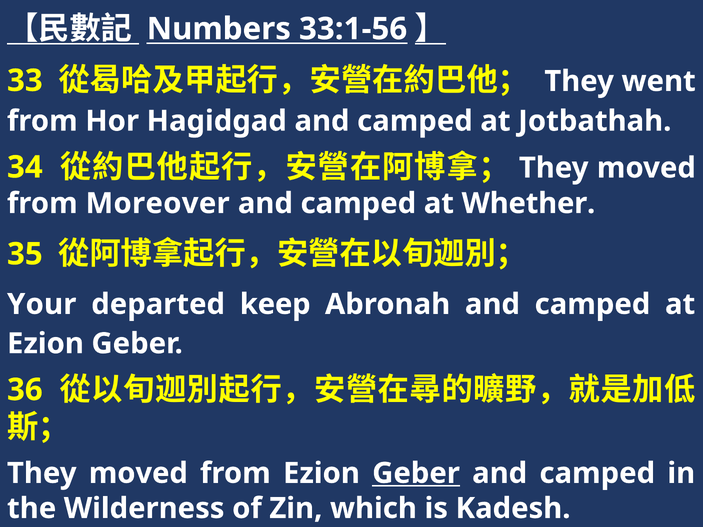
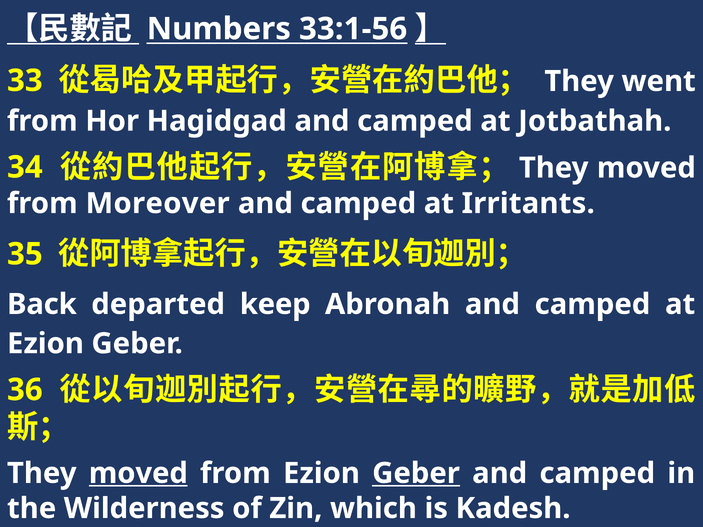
Whether: Whether -> Irritants (528, 204)
Your: Your -> Back (42, 304)
moved underline: none -> present (138, 473)
